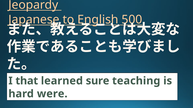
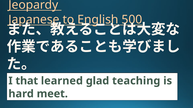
sure: sure -> glad (98, 81)
were: were -> meet (52, 94)
